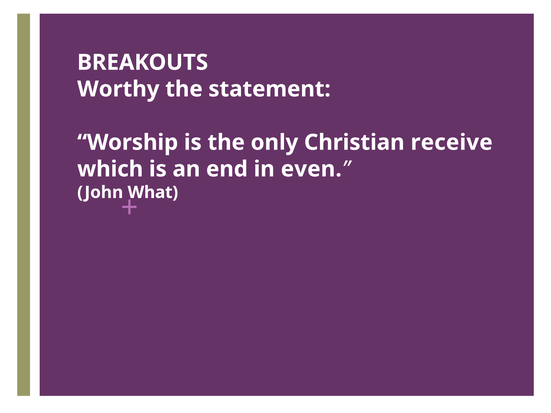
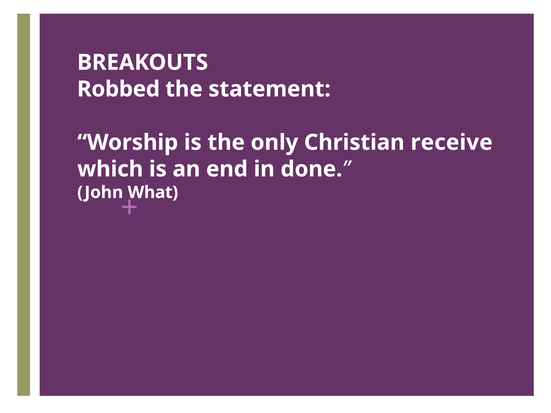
Worthy: Worthy -> Robbed (118, 89)
even: even -> done (311, 169)
